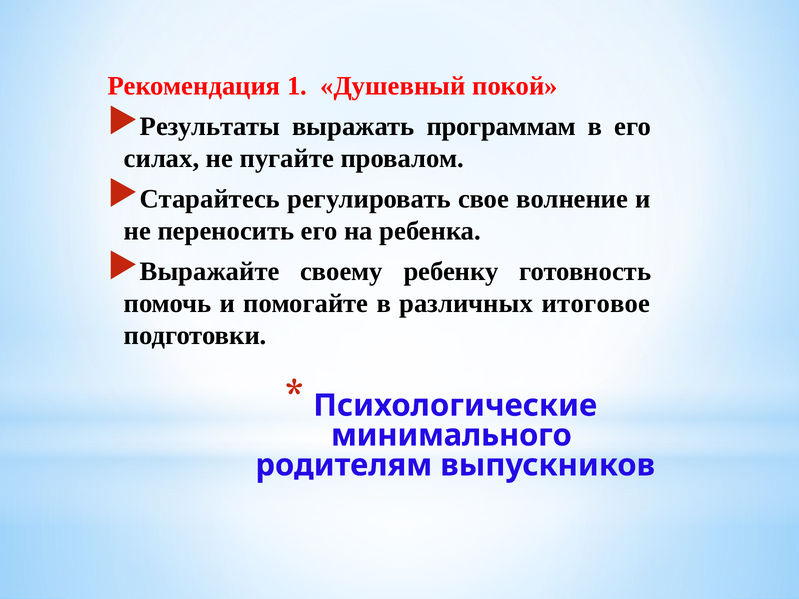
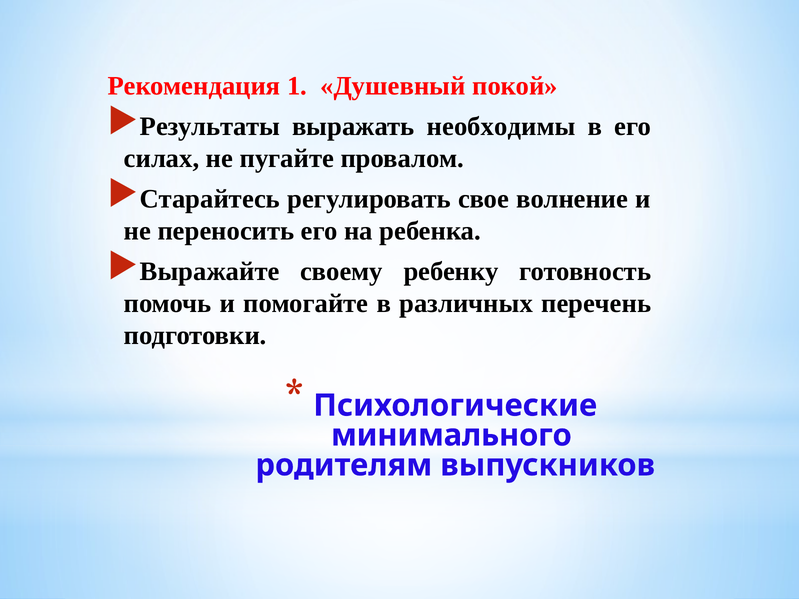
программам: программам -> необходимы (501, 126)
итоговое: итоговое -> перечень (596, 303)
